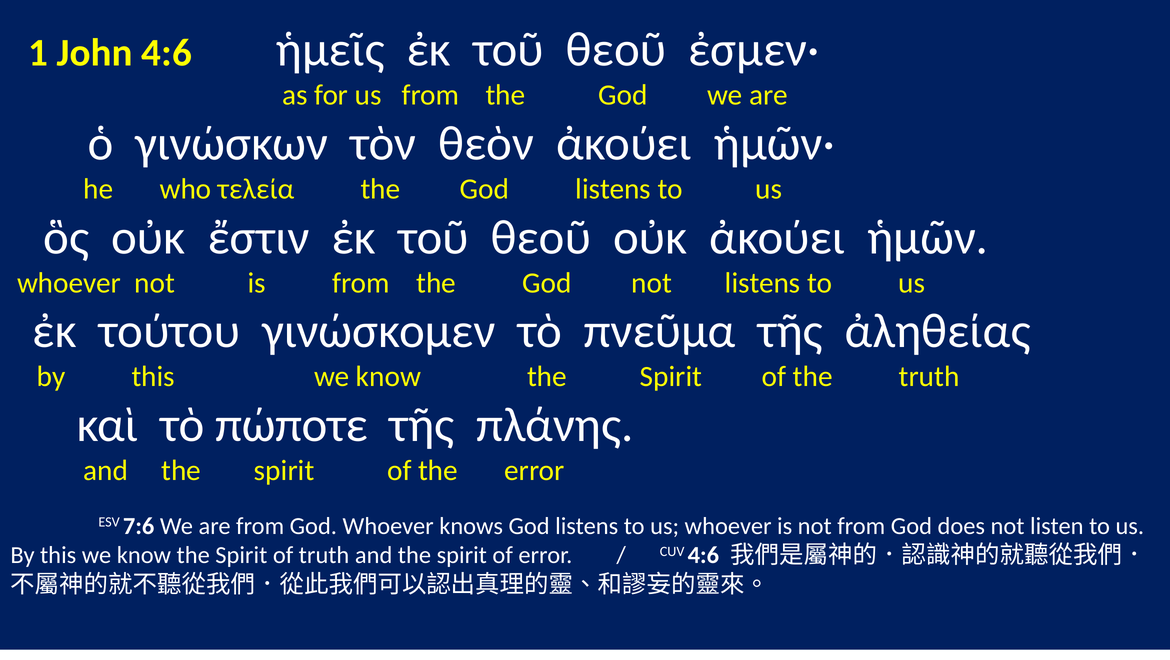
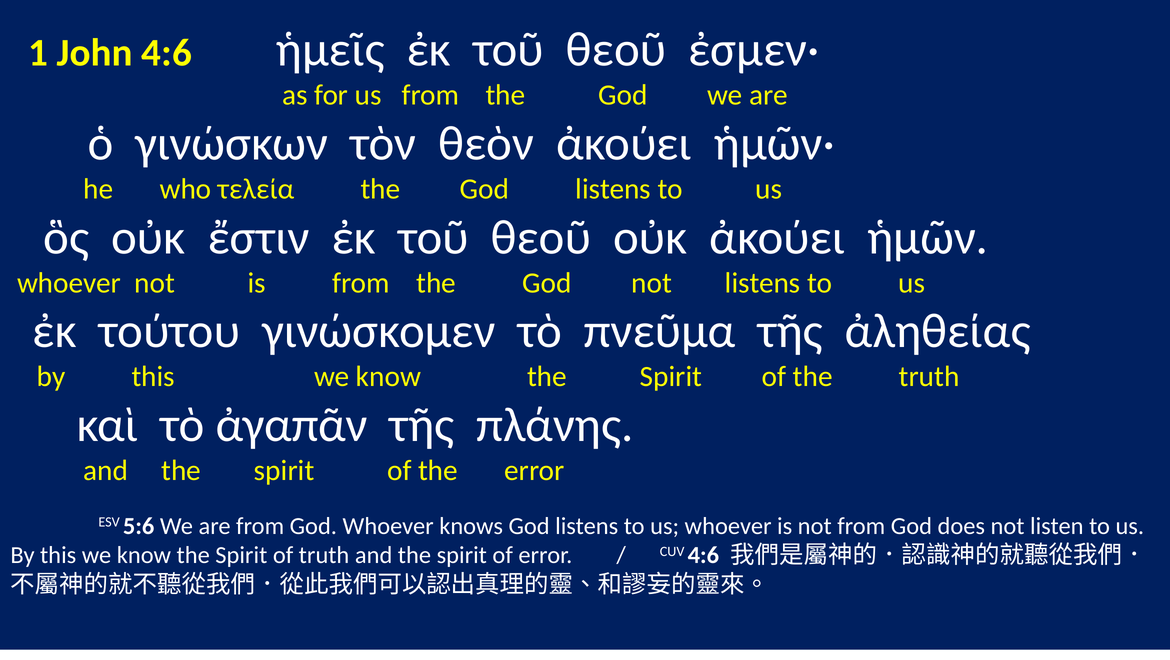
πώποτε: πώποτε -> ἀγαπᾶν (292, 425)
7:6: 7:6 -> 5:6 (139, 526)
